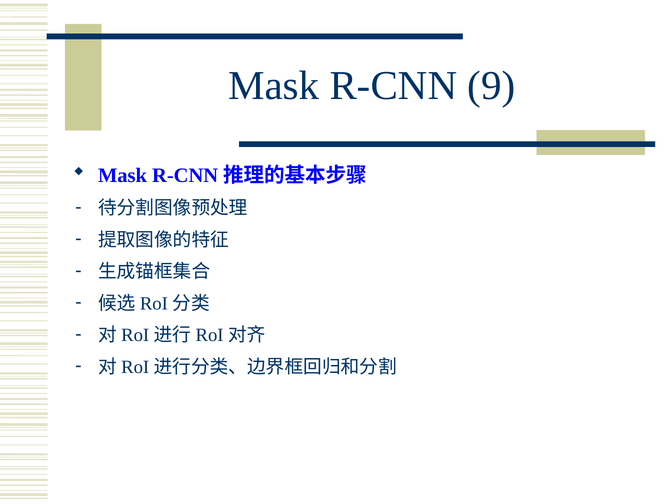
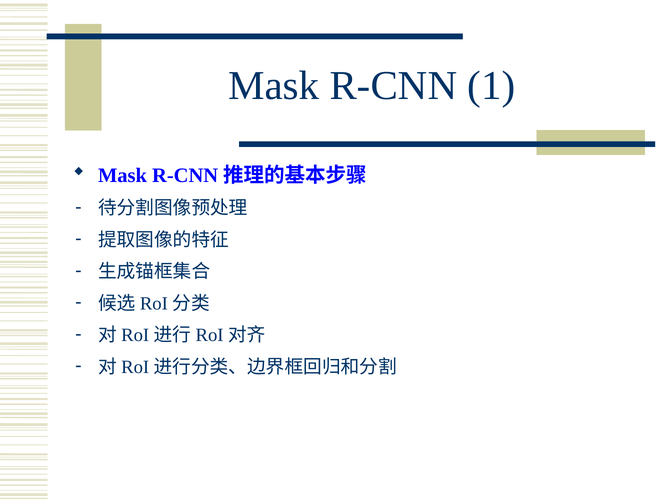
9: 9 -> 1 (491, 86)
